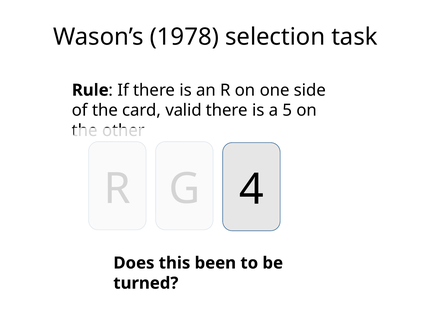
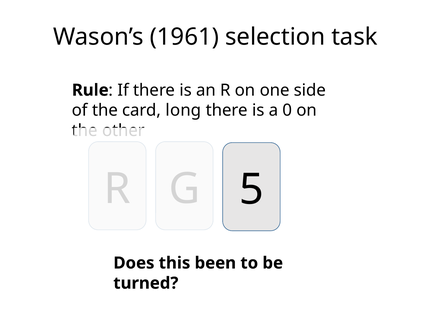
1978: 1978 -> 1961 (184, 37)
valid: valid -> long (183, 110)
5: 5 -> 0 (287, 110)
4: 4 -> 5 (251, 189)
